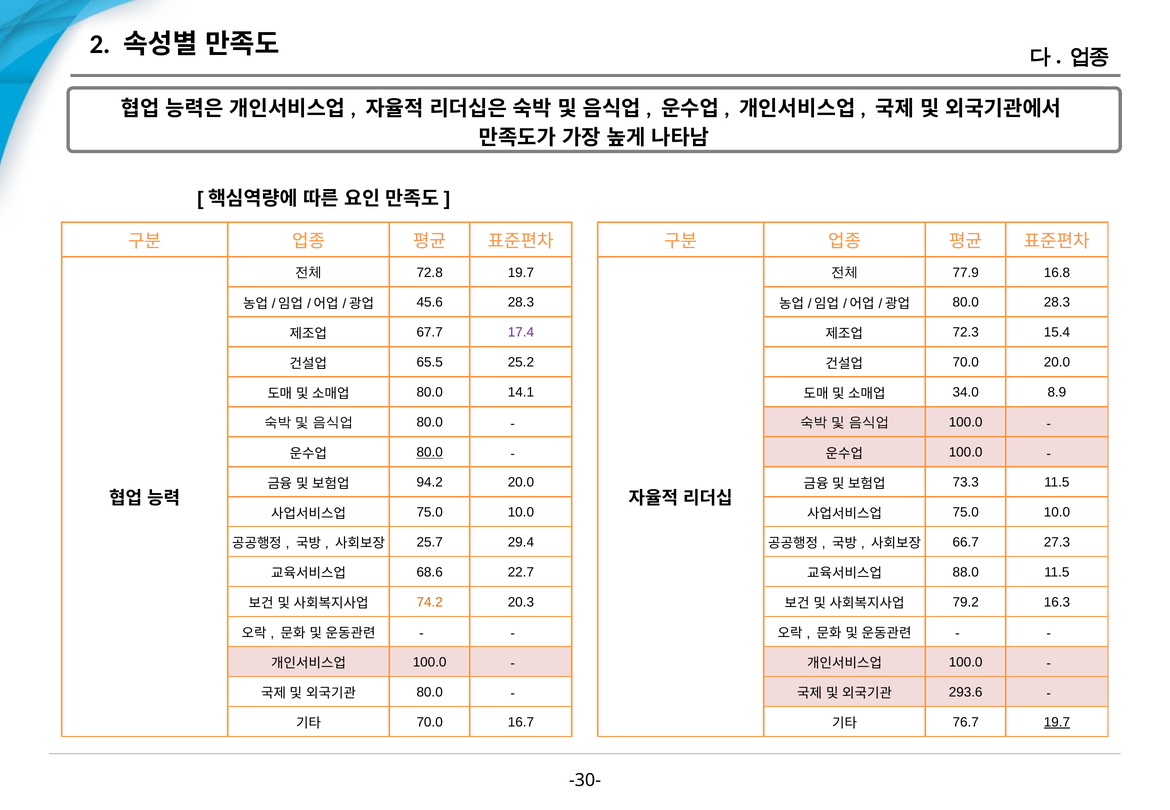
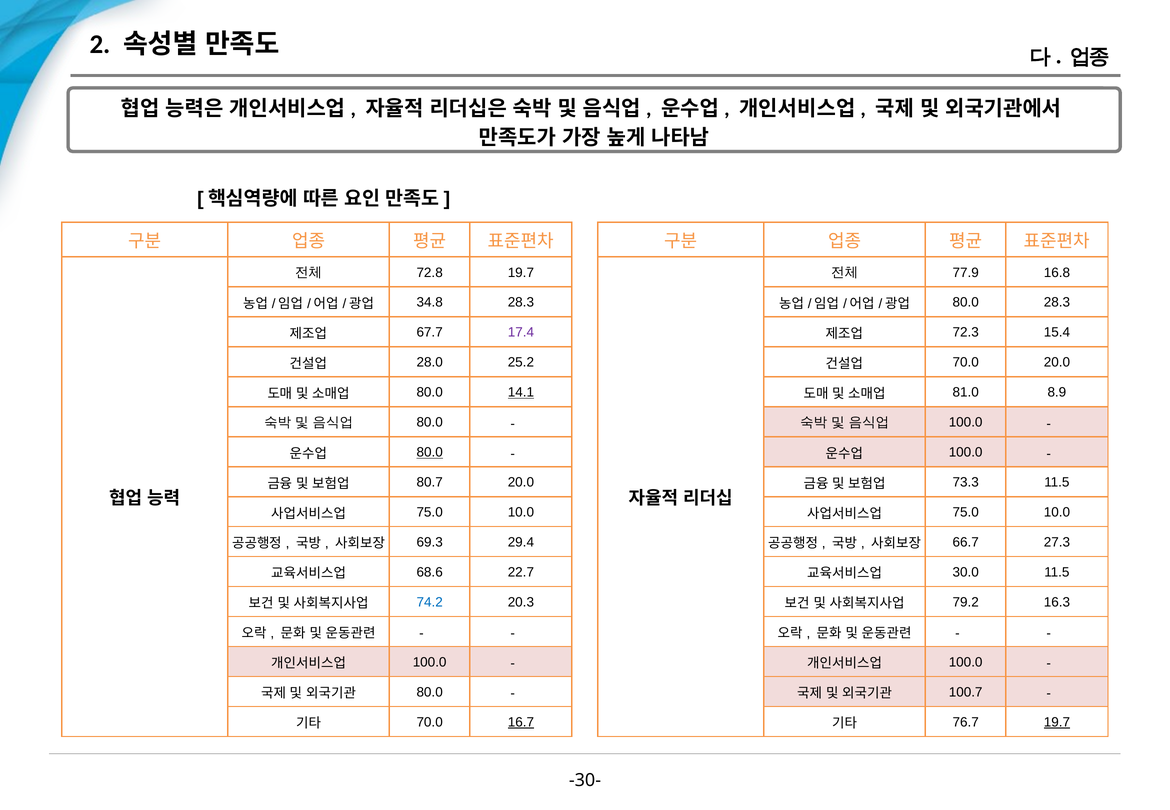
45.6: 45.6 -> 34.8 (430, 303)
65.5: 65.5 -> 28.0 (430, 362)
14.1 underline: none -> present (521, 392)
34.0: 34.0 -> 81.0 (966, 392)
94.2: 94.2 -> 80.7 (430, 482)
25.7: 25.7 -> 69.3 (430, 542)
88.0: 88.0 -> 30.0 (966, 572)
74.2 colour: orange -> blue (430, 602)
293.6: 293.6 -> 100.7 (966, 692)
16.7 underline: none -> present (521, 722)
